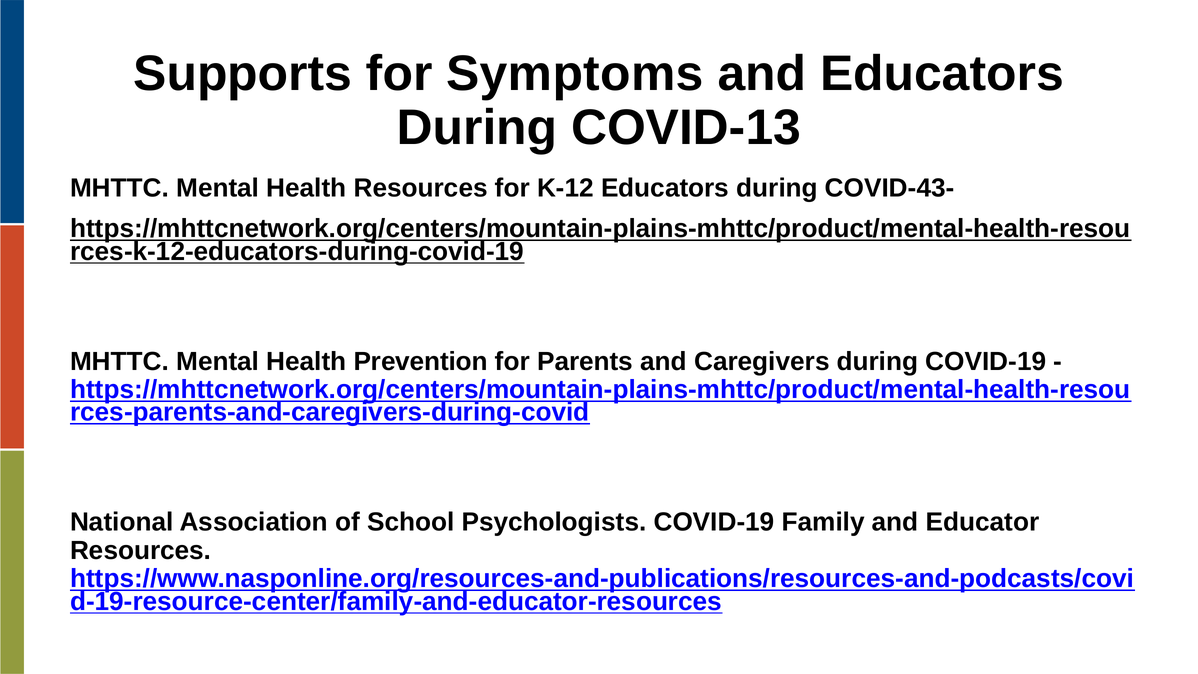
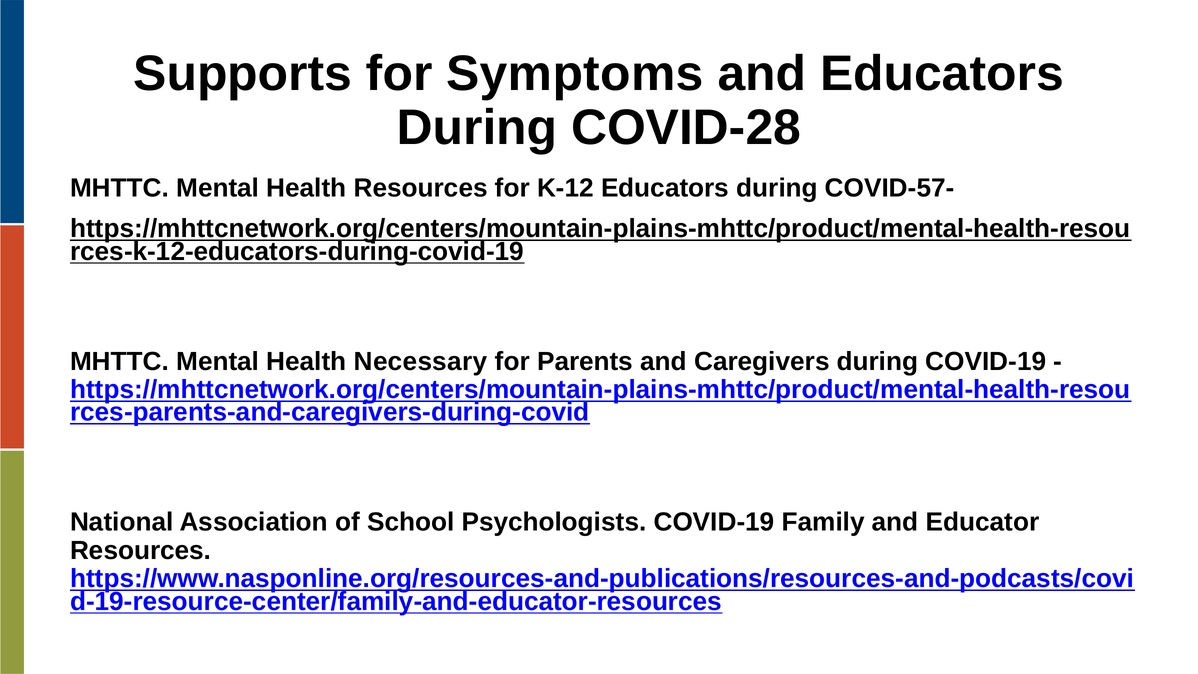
COVID-13: COVID-13 -> COVID-28 (686, 128)
COVID-43-: COVID-43- -> COVID-57- (890, 188)
Prevention: Prevention -> Necessary (420, 361)
